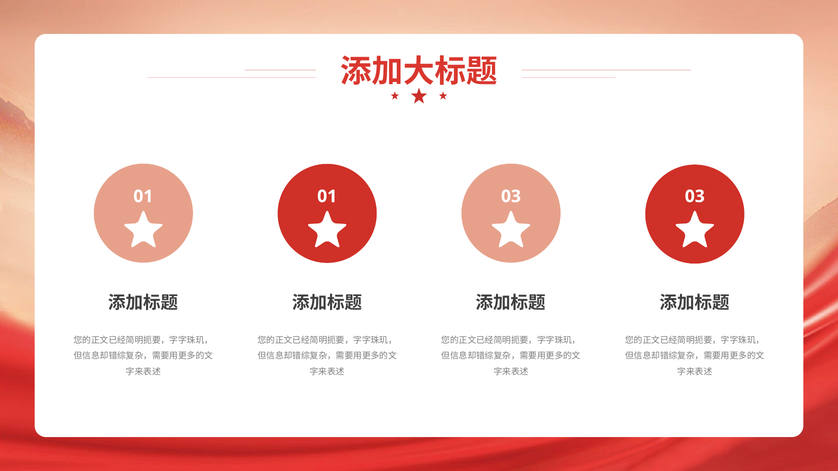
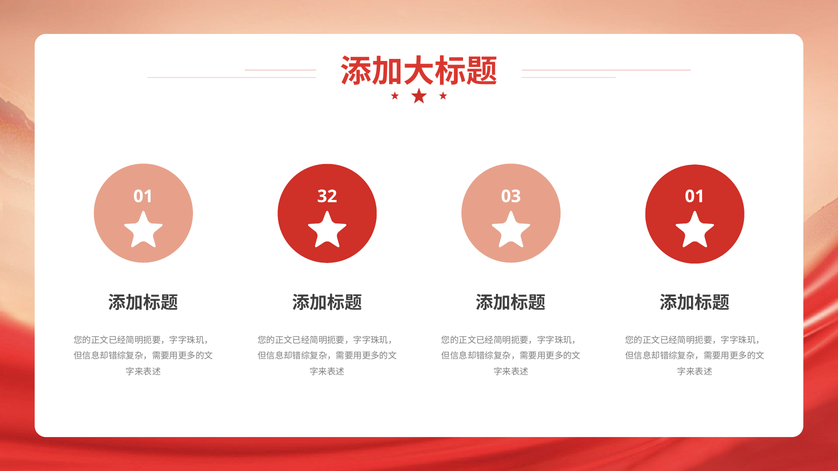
01 01: 01 -> 32 (327, 197)
03 03: 03 -> 01 (695, 197)
